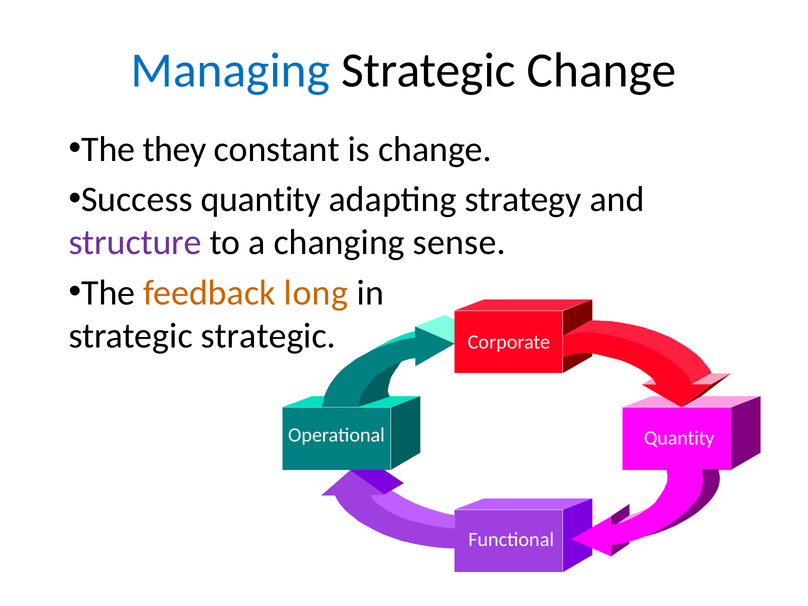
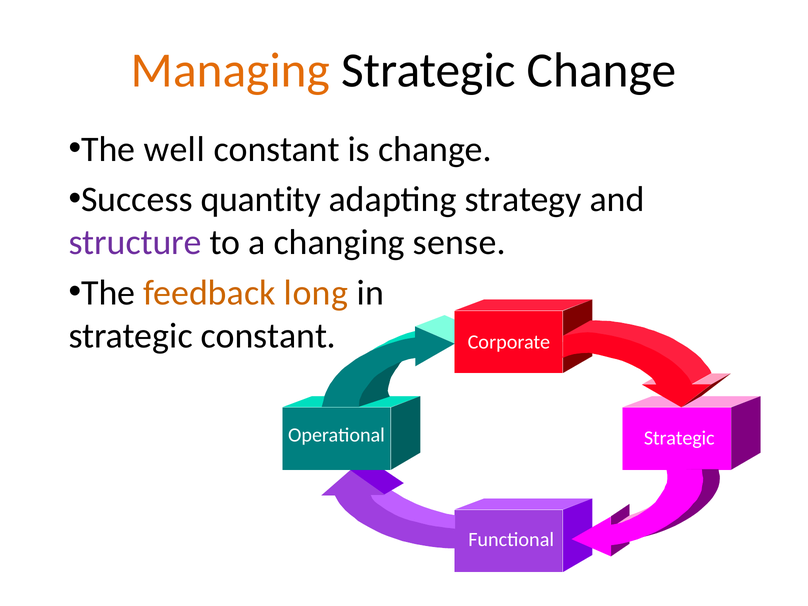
Managing colour: blue -> orange (230, 71)
they: they -> well (174, 149)
strategic strategic: strategic -> constant (268, 336)
Quantity: Quantity -> Strategic (679, 438)
